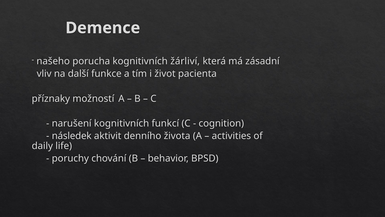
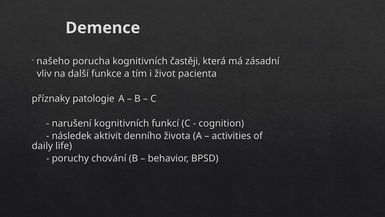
žárliví: žárliví -> častěji (185, 61)
možností: možností -> patologie (93, 98)
